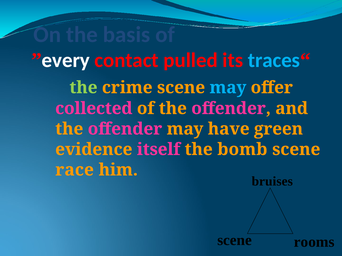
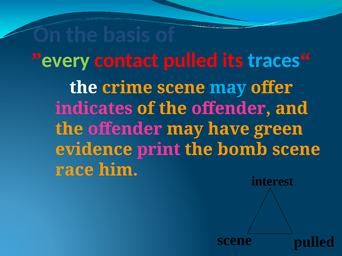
every colour: white -> light green (66, 60)
the colour: light green -> white (83, 88)
collected: collected -> indicates (94, 109)
itself: itself -> print (159, 150)
bruises: bruises -> interest (272, 182)
scene rooms: rooms -> pulled (314, 242)
